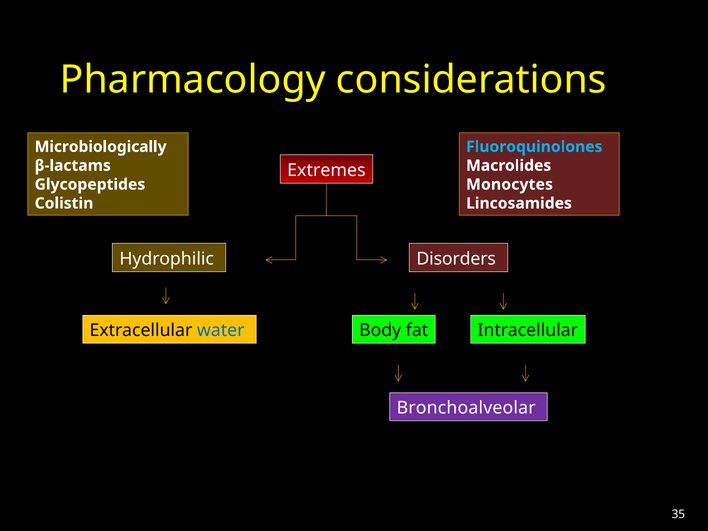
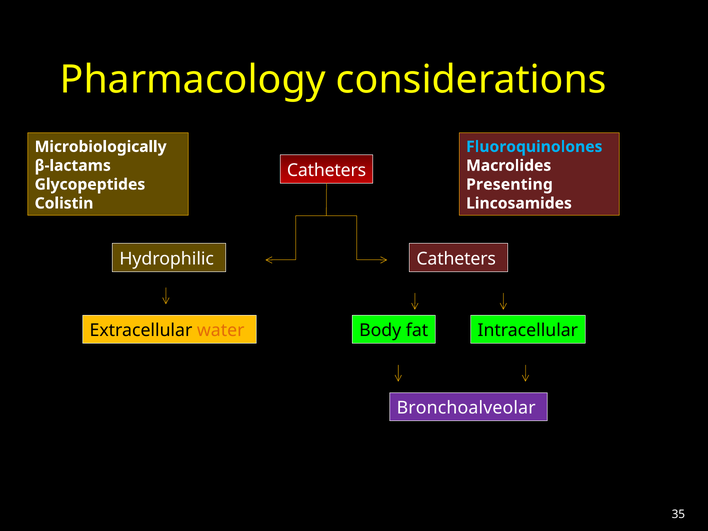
Extremes: Extremes -> Catheters (327, 170)
Monocytes: Monocytes -> Presenting (509, 184)
Hydrophilic Disorders: Disorders -> Catheters (456, 259)
water colour: blue -> orange (221, 331)
